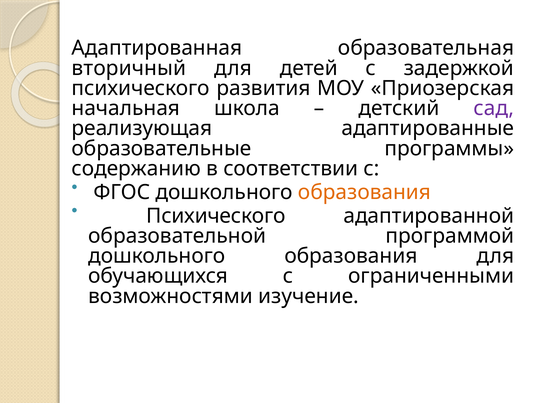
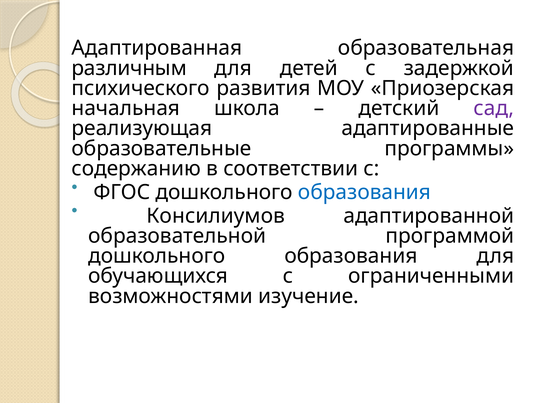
вторичный: вторичный -> различным (129, 68)
образования colour: orange -> blue (364, 192)
Психического: Психического -> Консилиумов (216, 216)
